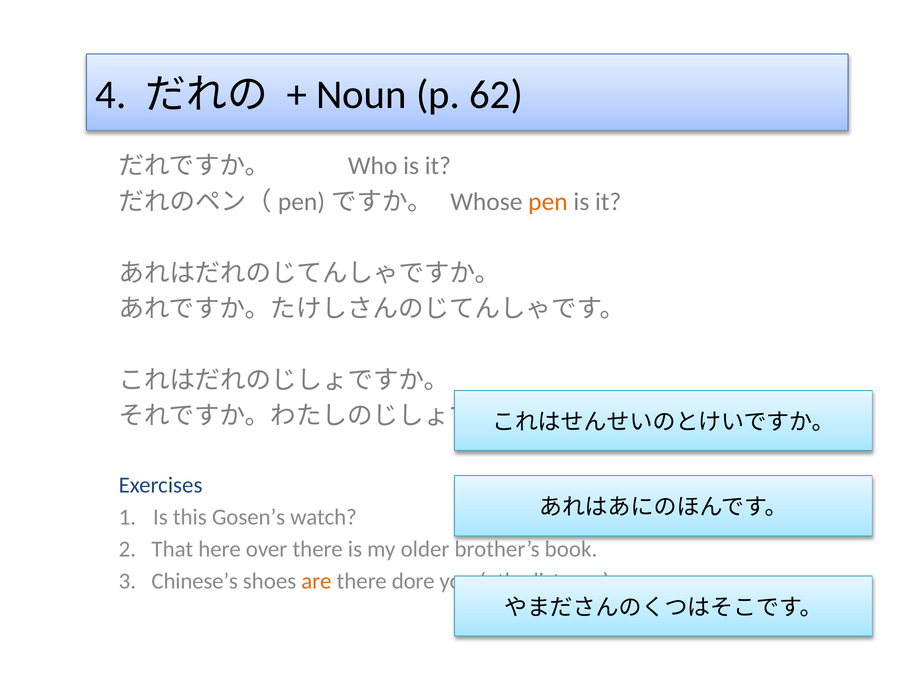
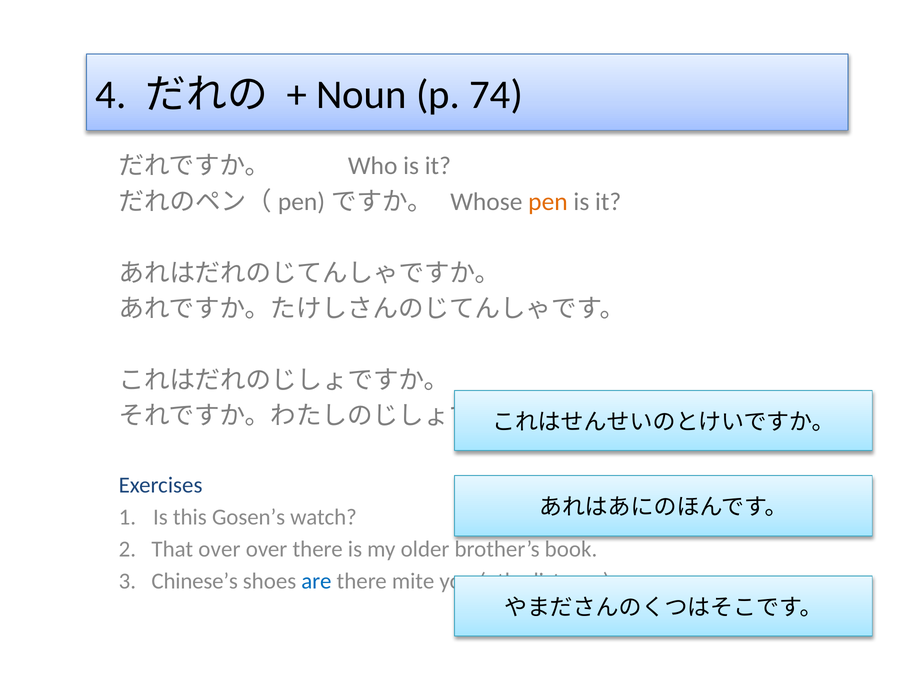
62: 62 -> 74 (496, 95)
That here: here -> over (219, 549)
are colour: orange -> blue (316, 581)
dore: dore -> mite (413, 581)
